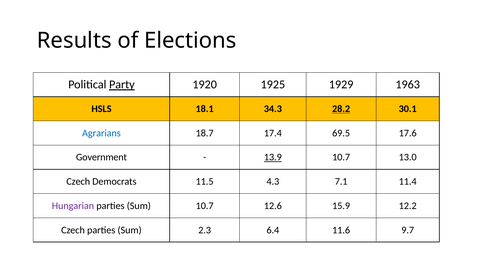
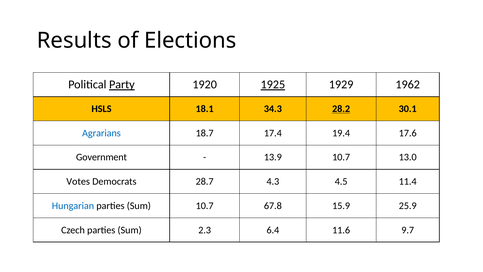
1925 underline: none -> present (273, 85)
1963: 1963 -> 1962 (408, 85)
69.5: 69.5 -> 19.4 (341, 133)
13.9 underline: present -> none (273, 157)
Czech: Czech -> Votes (78, 181)
11.5: 11.5 -> 28.7 (205, 181)
7.1: 7.1 -> 4.5 (341, 181)
Hungarian colour: purple -> blue (73, 206)
12.6: 12.6 -> 67.8 (273, 206)
12.2: 12.2 -> 25.9 (408, 206)
